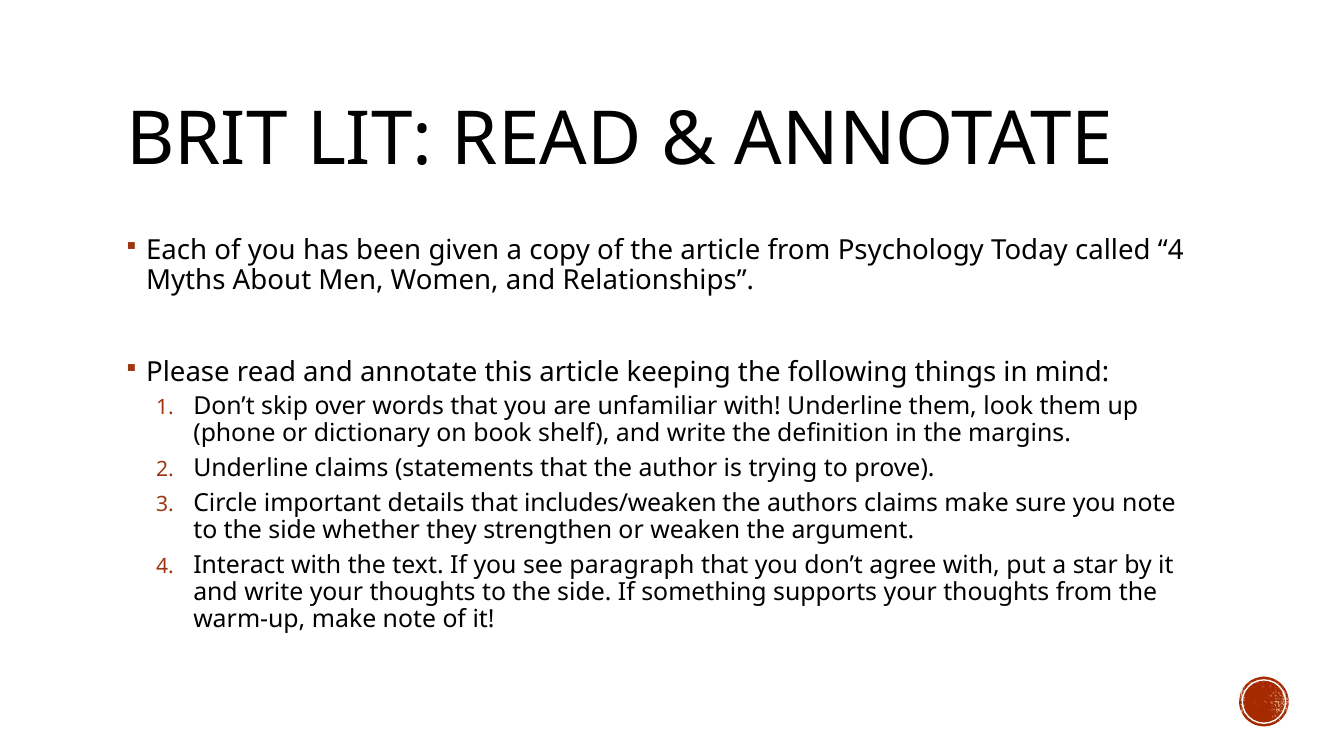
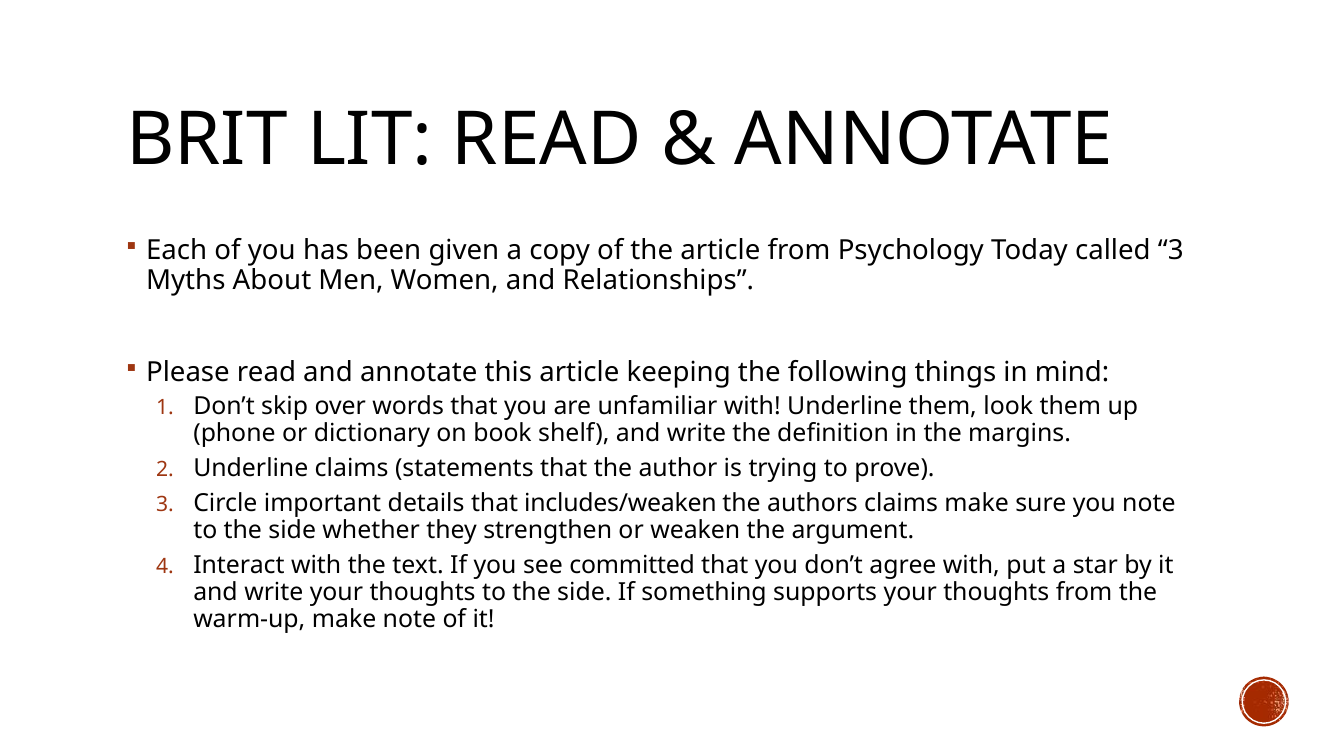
called 4: 4 -> 3 (1171, 250)
paragraph: paragraph -> committed (632, 566)
